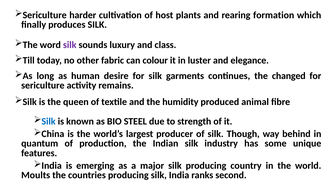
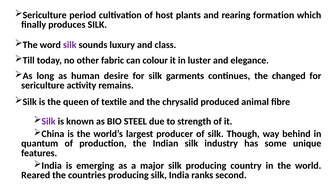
harder: harder -> period (83, 15)
humidity: humidity -> chrysalid (180, 102)
Silk colour: blue -> purple (49, 121)
Moults: Moults -> Reared (36, 175)
